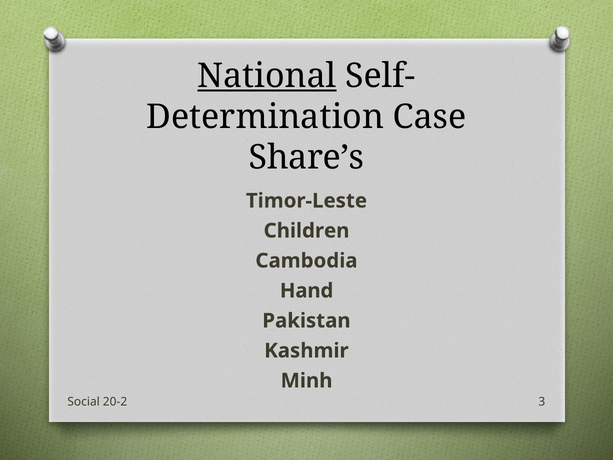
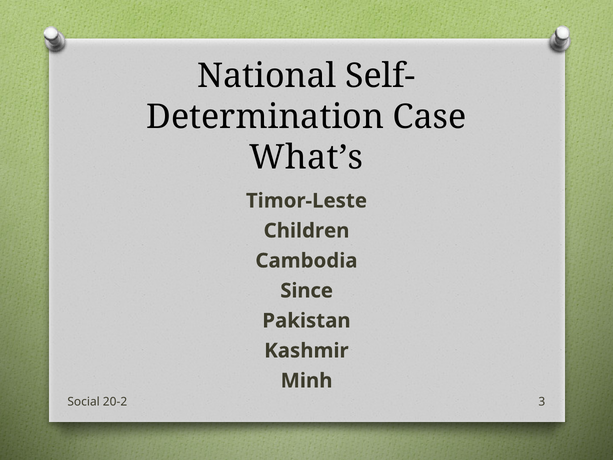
National underline: present -> none (267, 76)
Share’s: Share’s -> What’s (306, 158)
Hand: Hand -> Since (307, 291)
